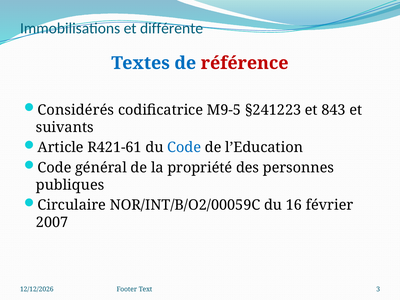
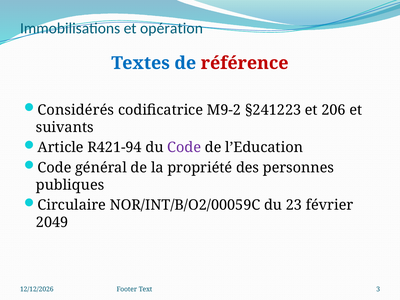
différente: différente -> opération (171, 28)
M9-5: M9-5 -> M9-2 (224, 110)
843: 843 -> 206 (334, 110)
R421-61: R421-61 -> R421-94 (115, 147)
Code colour: blue -> purple (184, 147)
16: 16 -> 23 (294, 205)
2007: 2007 -> 2049 (52, 223)
